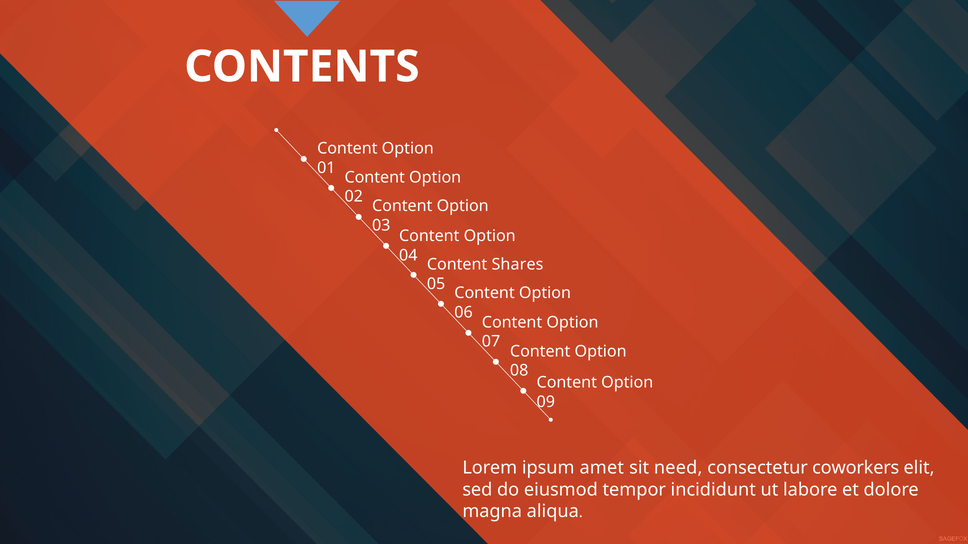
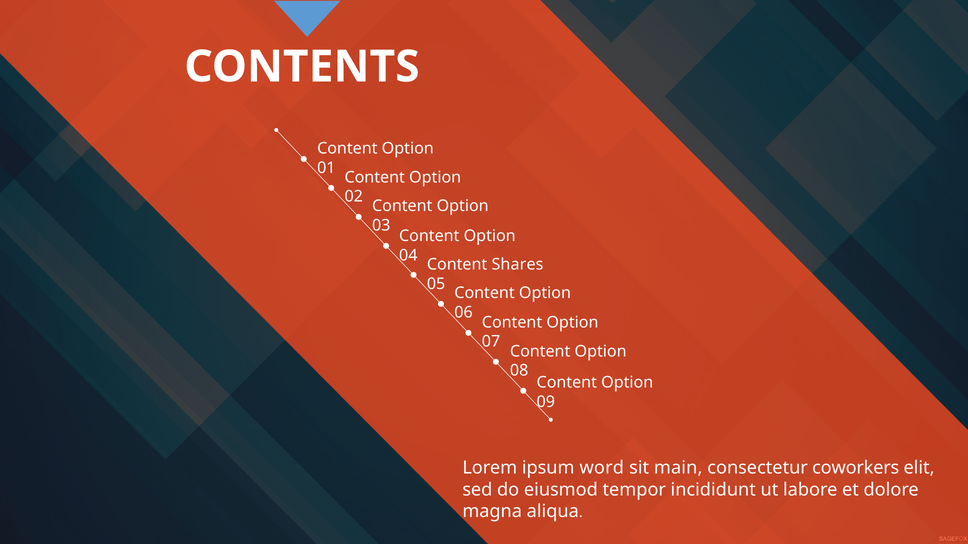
amet: amet -> word (602, 468)
need: need -> main (678, 468)
